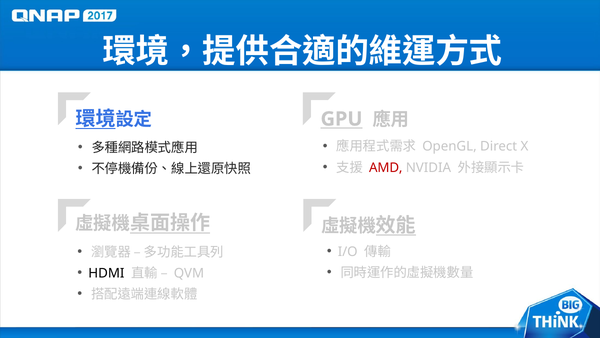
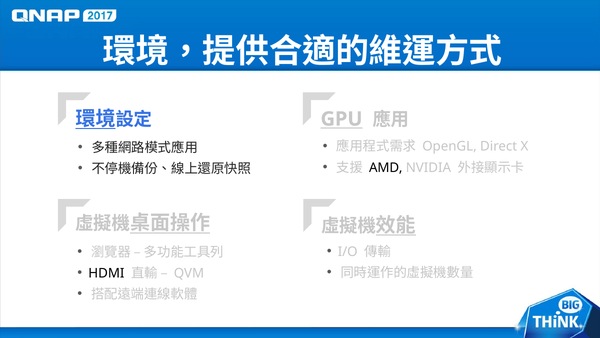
AMD colour: red -> black (386, 167)
